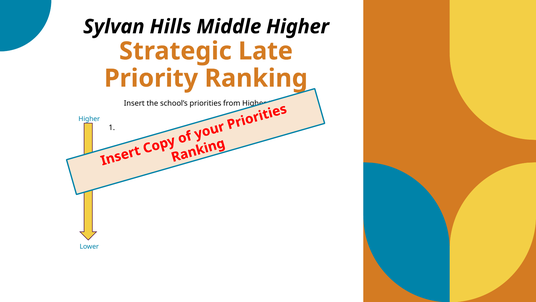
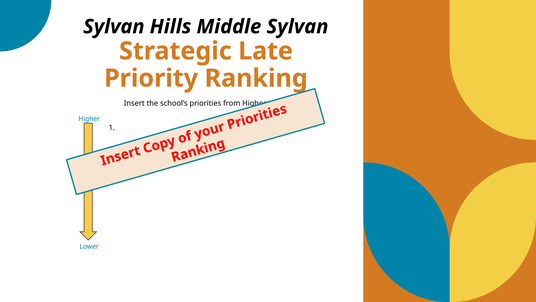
Middle Higher: Higher -> Sylvan (297, 27)
